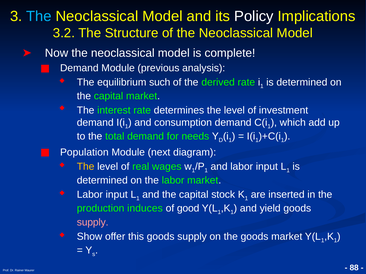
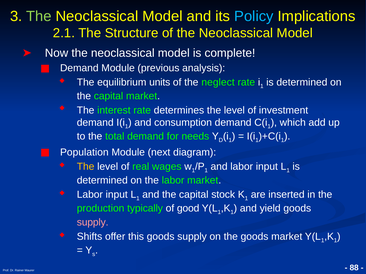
The colour: light blue -> light green (39, 16)
Policy colour: white -> light blue (254, 16)
3.2: 3.2 -> 2.1 (64, 33)
such: such -> units (160, 82)
derived: derived -> neglect (218, 82)
induces: induces -> typically (145, 209)
Show: Show -> Shifts (90, 237)
